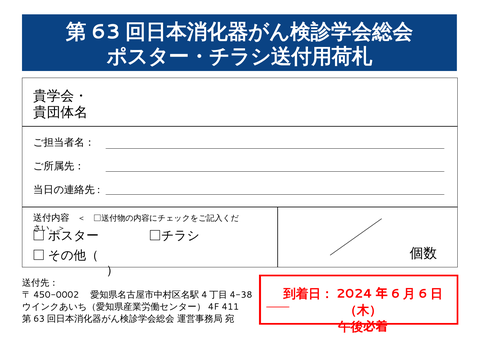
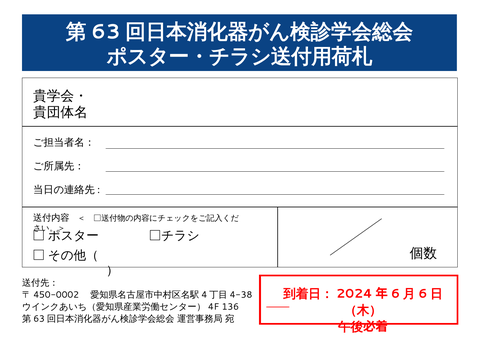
411: 411 -> 136 (230, 306)
